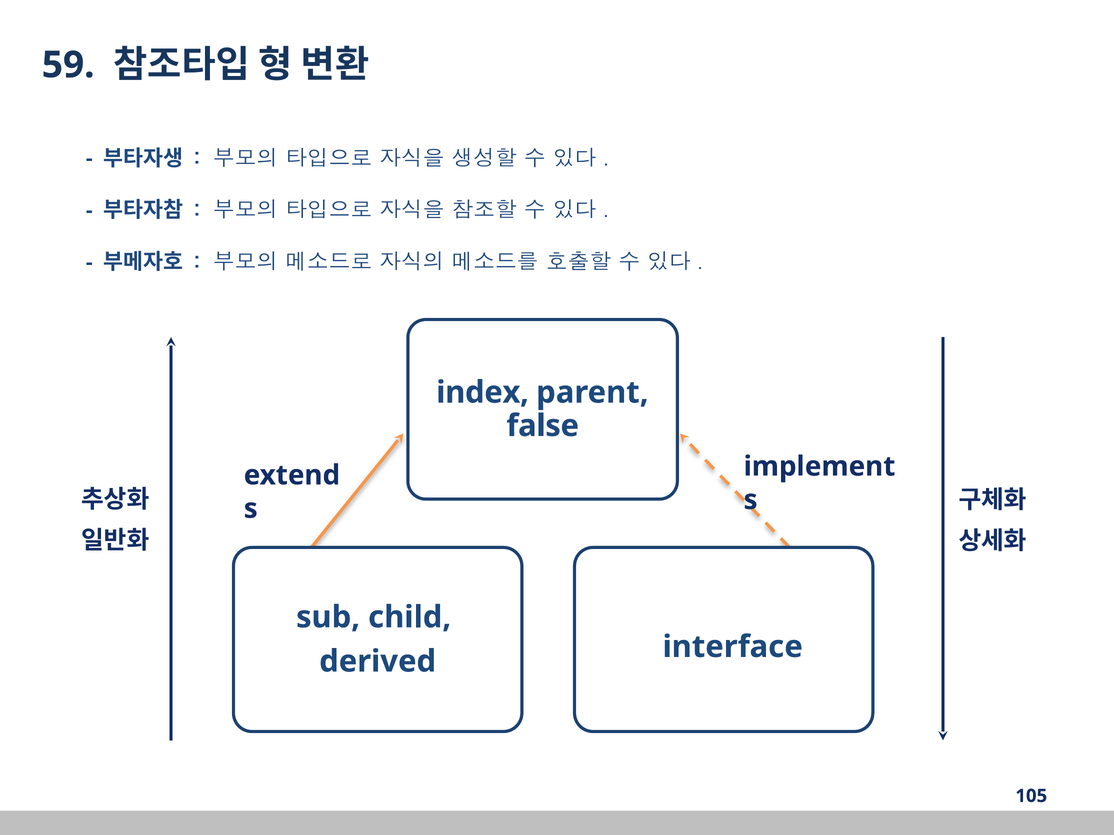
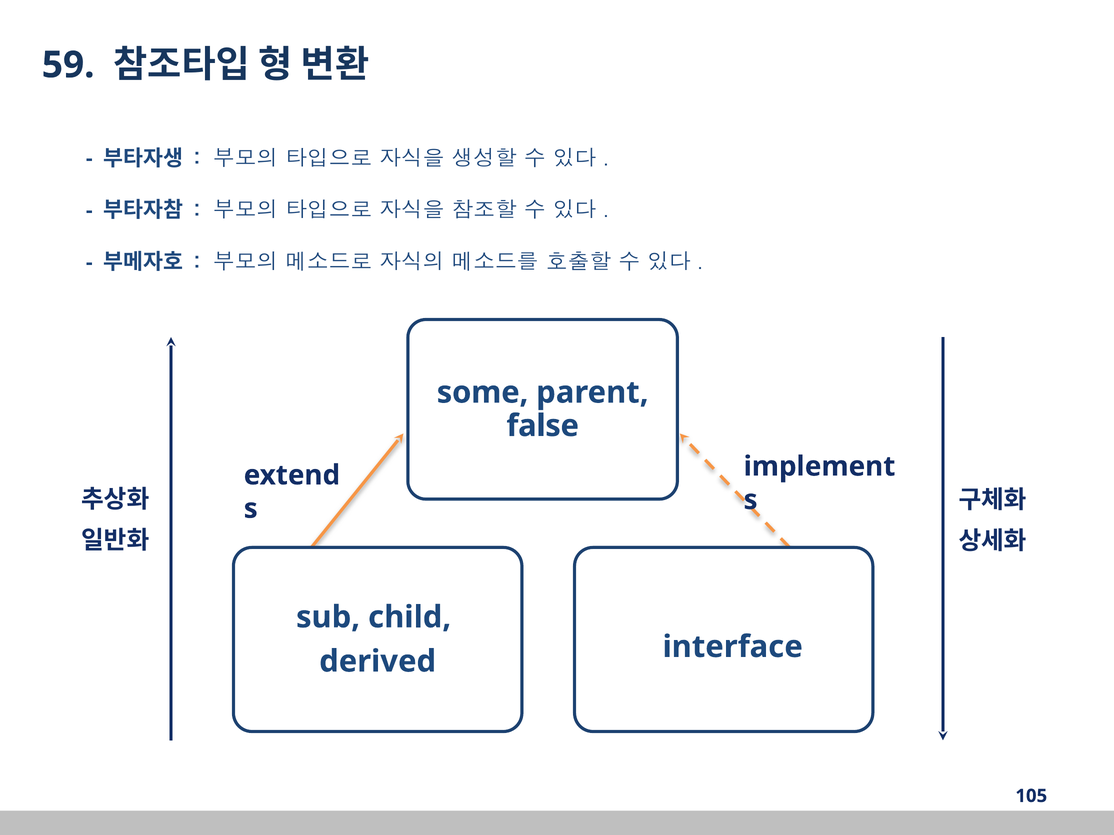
index: index -> some (483, 393)
